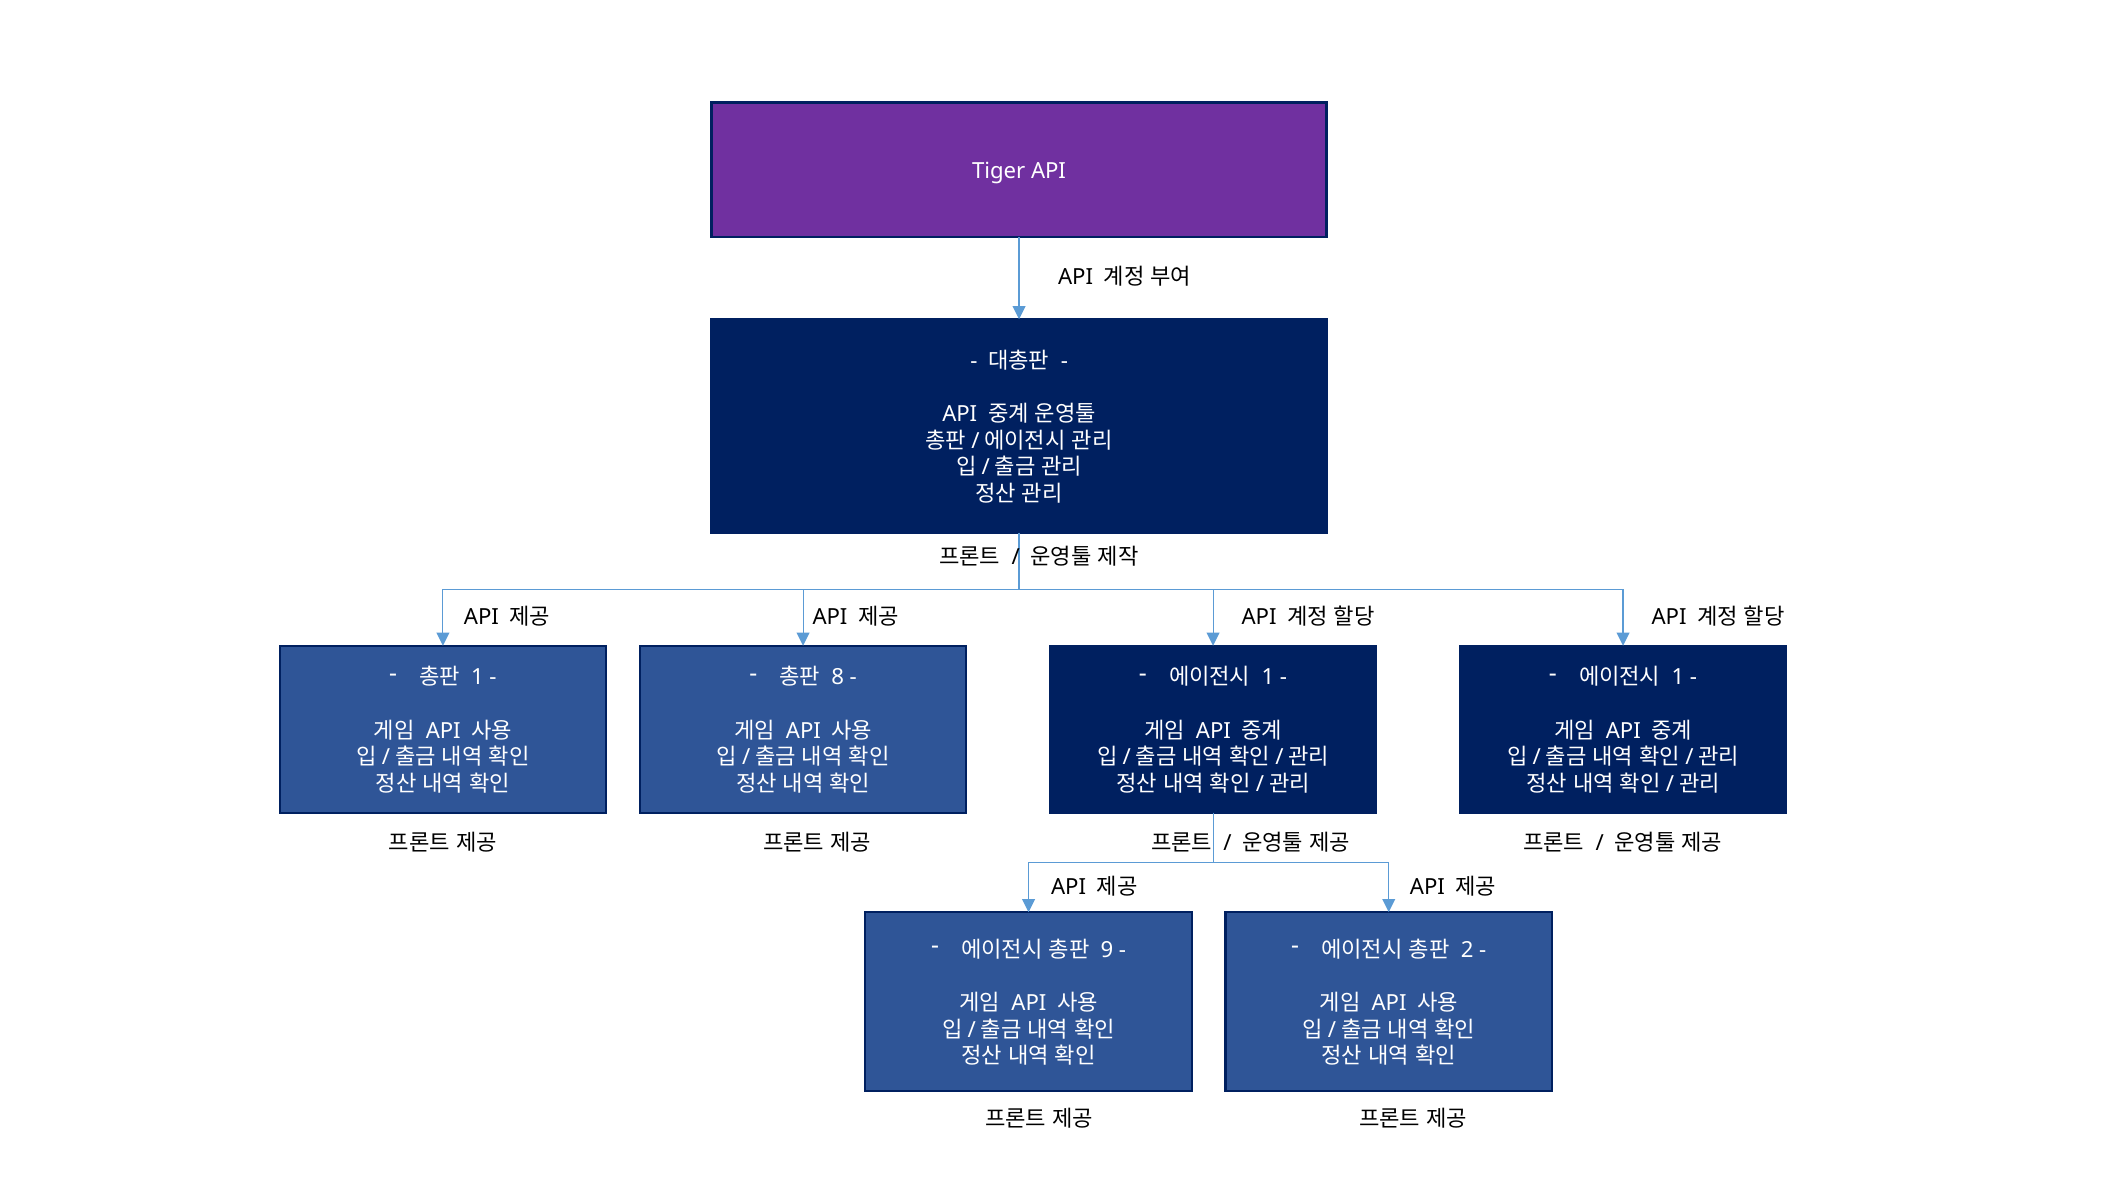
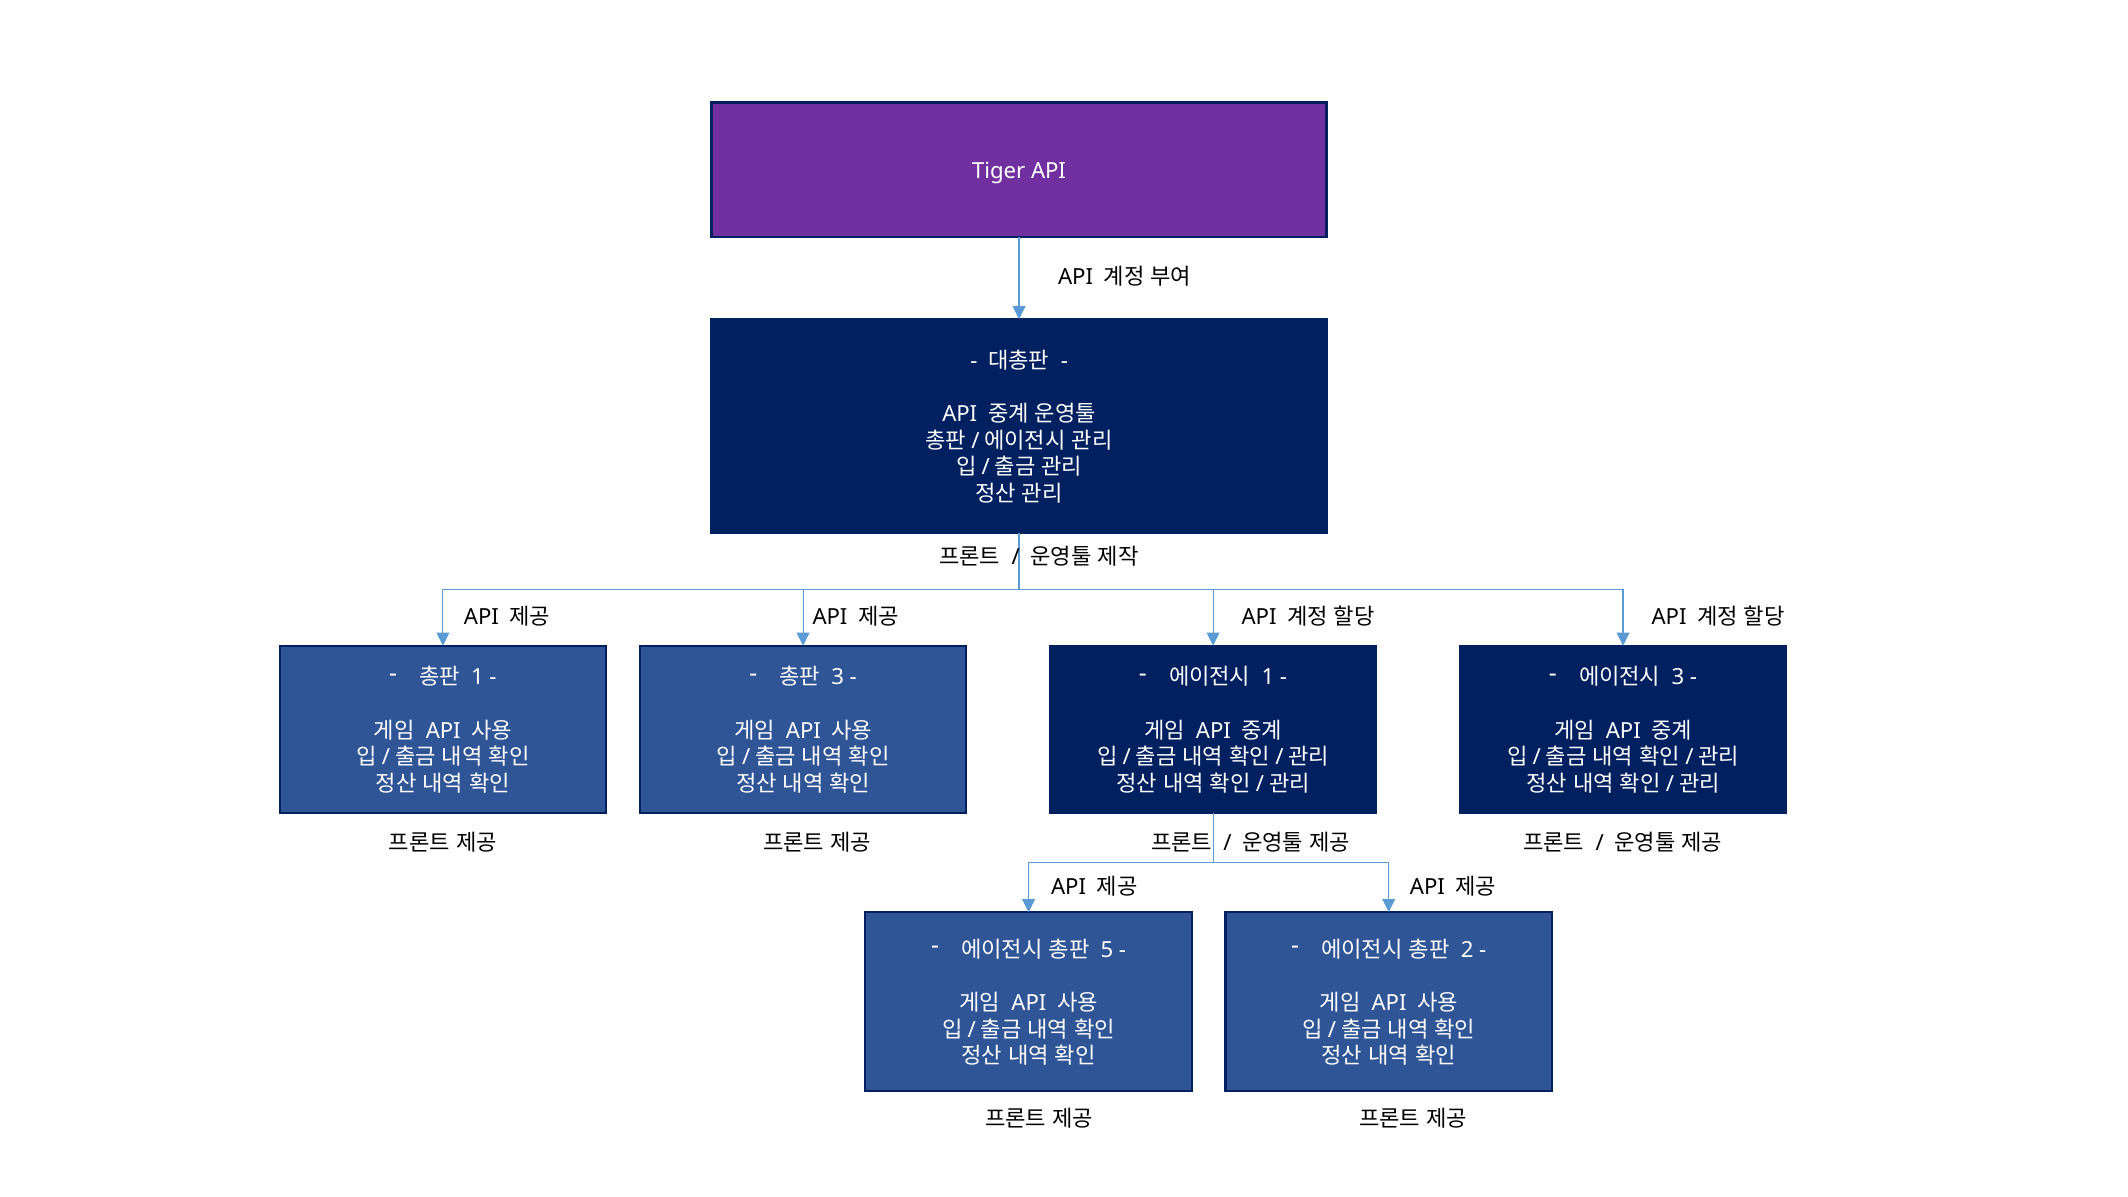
8: 8 -> 3 (838, 677)
1: 1 -> 3 (1678, 677)
9: 9 -> 5 (1107, 950)
